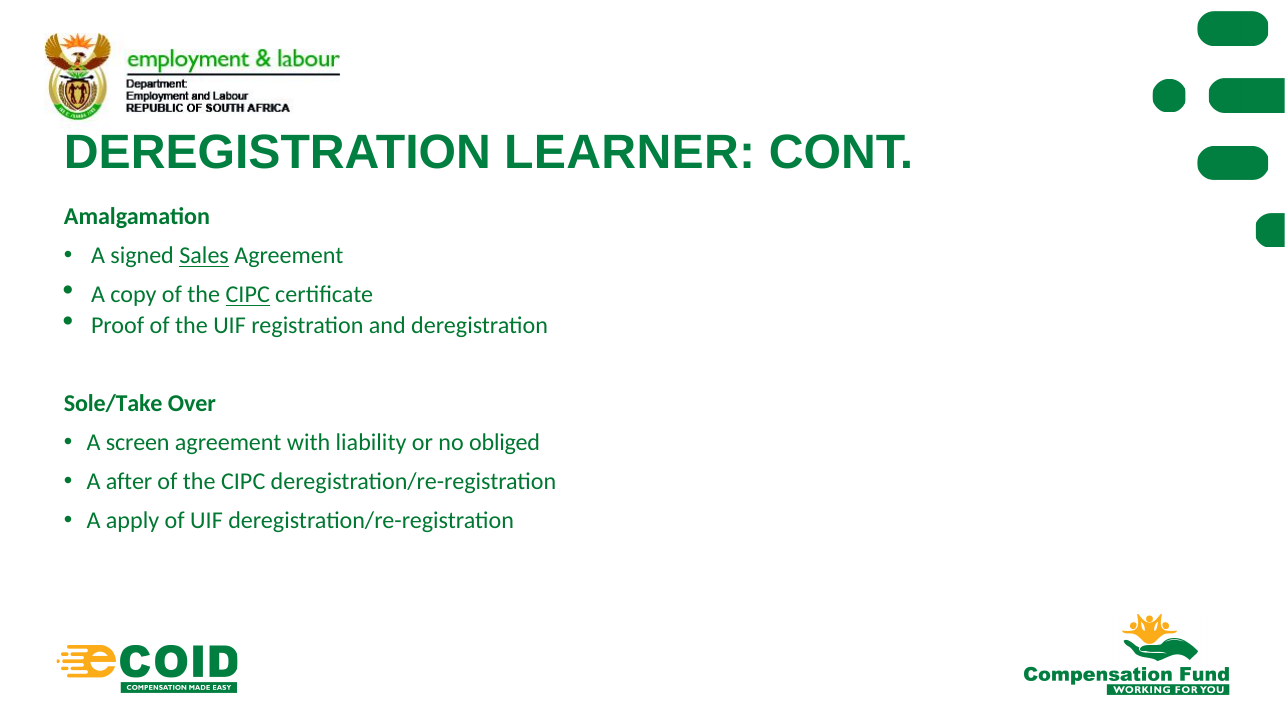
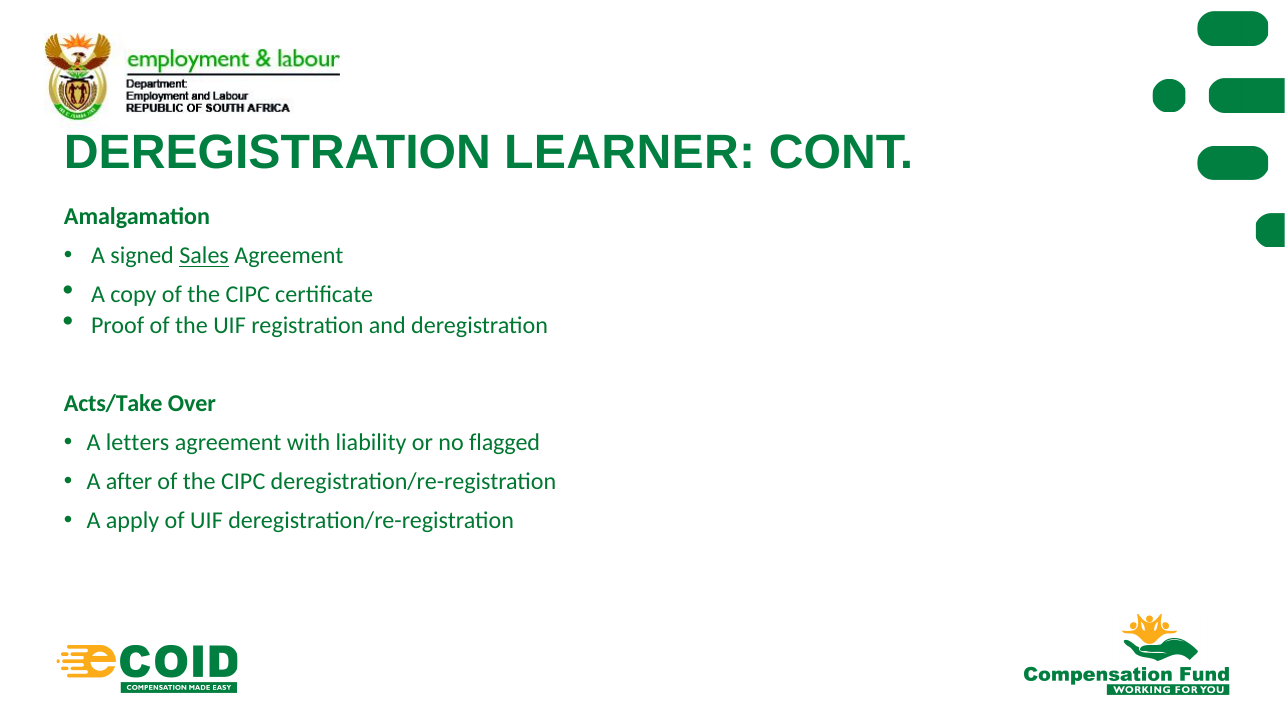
CIPC underline: present -> none (248, 295)
Sole/Take: Sole/Take -> Acts/Take (113, 404)
screen: screen -> letters (138, 443)
obliged: obliged -> flagged (505, 443)
